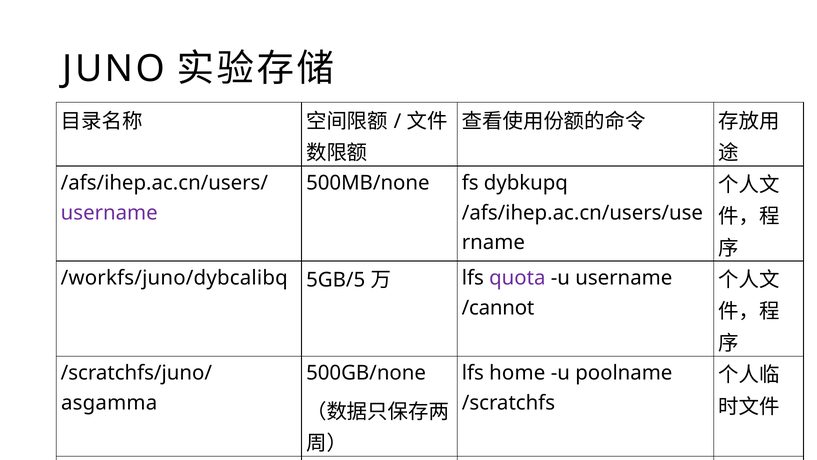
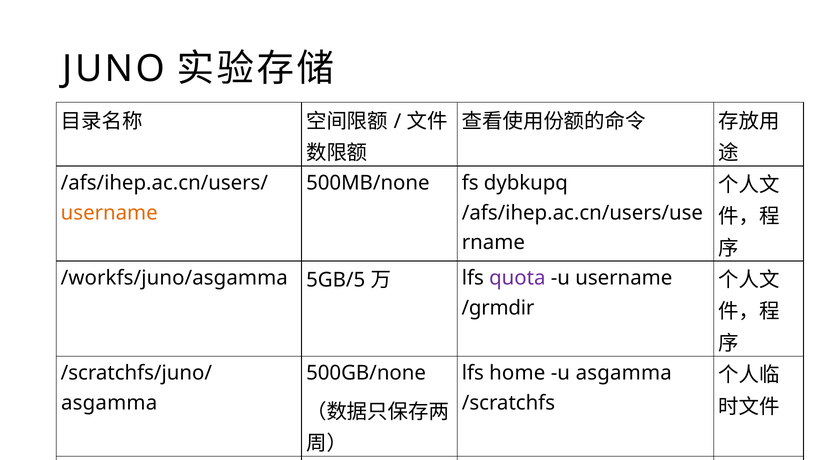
username colour: purple -> orange (109, 213)
/workfs/juno/dybcalibq: /workfs/juno/dybcalibq -> /workfs/juno/asgamma (174, 278)
/cannot: /cannot -> /grmdir (498, 308)
u poolname: poolname -> asgamma (624, 373)
